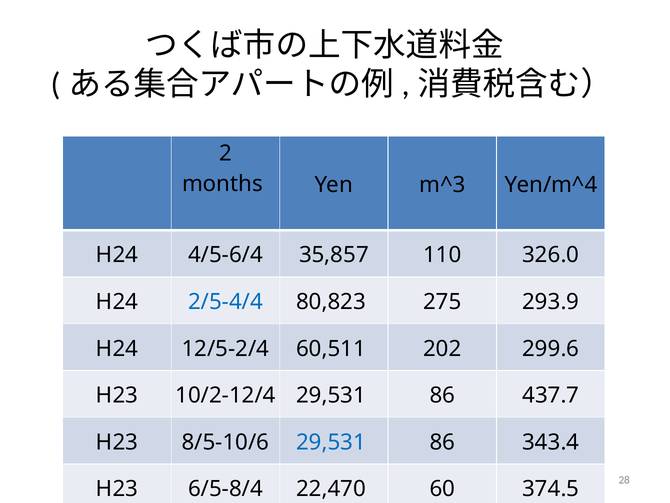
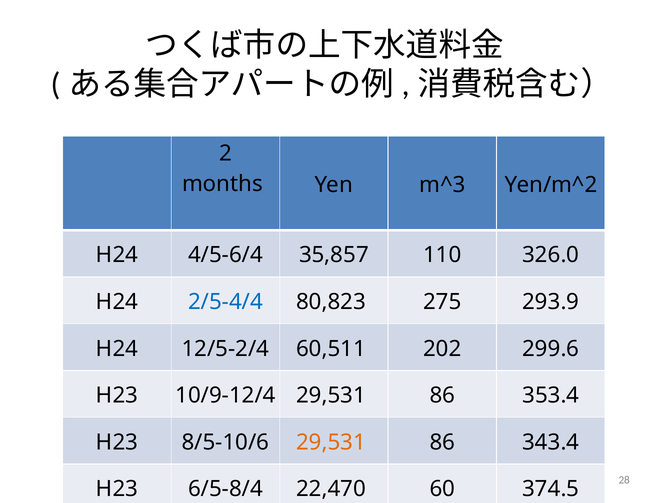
Yen/m^4: Yen/m^4 -> Yen/m^2 (551, 185)
10/2-12/4: 10/2-12/4 -> 10/9-12/4 (225, 395)
437.7: 437.7 -> 353.4 (551, 395)
29,531 colour: blue -> orange (331, 442)
